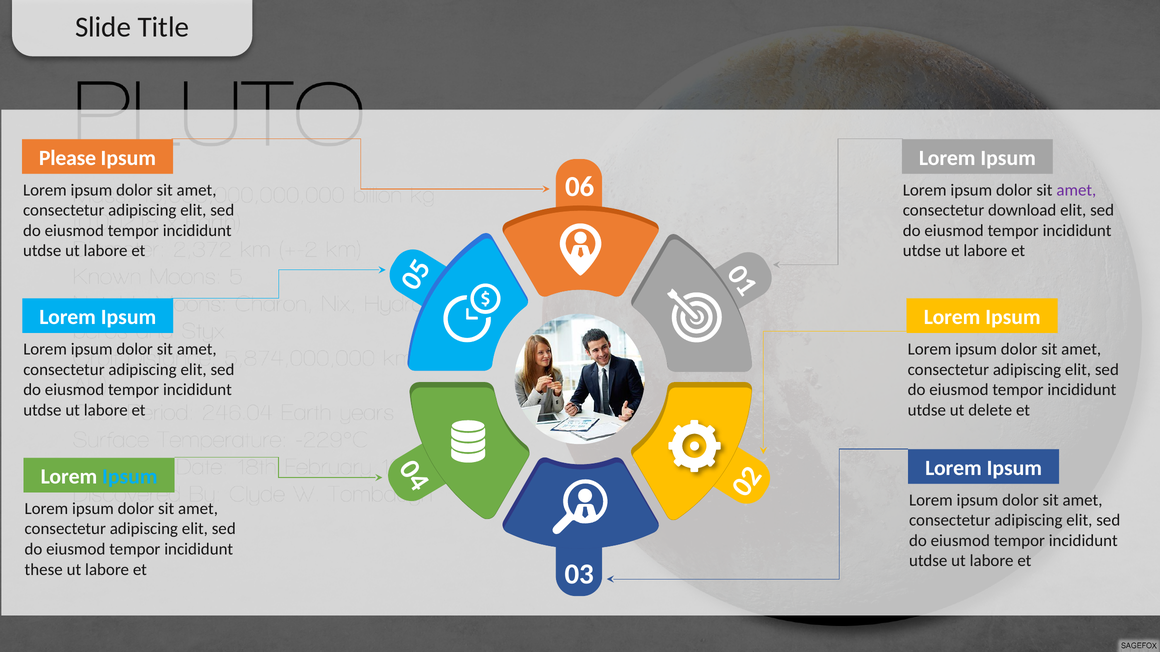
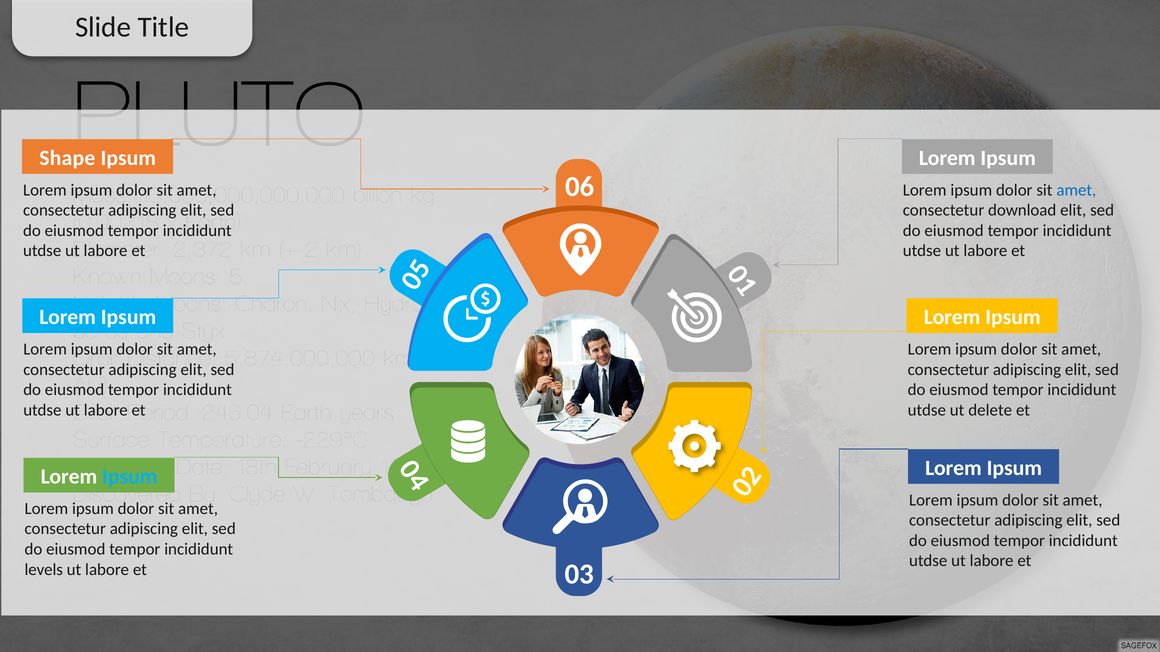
Please: Please -> Shape (67, 158)
amet colour: purple -> blue (1076, 190)
these: these -> levels (44, 570)
